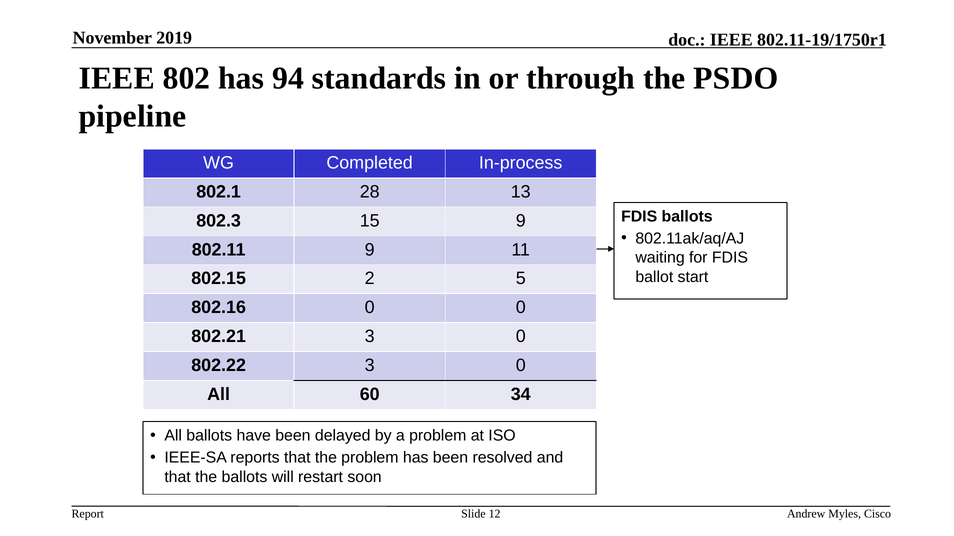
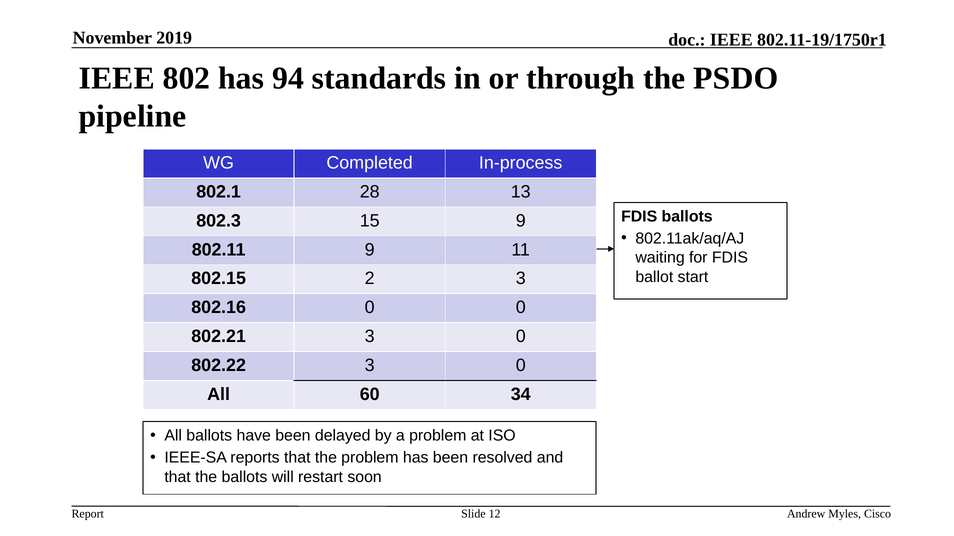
2 5: 5 -> 3 (521, 279)
